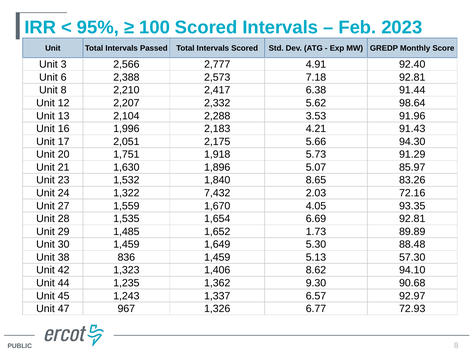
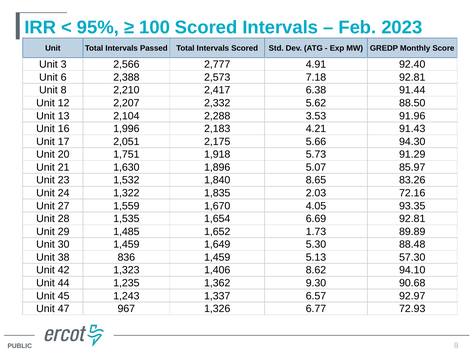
98.64: 98.64 -> 88.50 (412, 103)
7,432: 7,432 -> 1,835 (217, 193)
